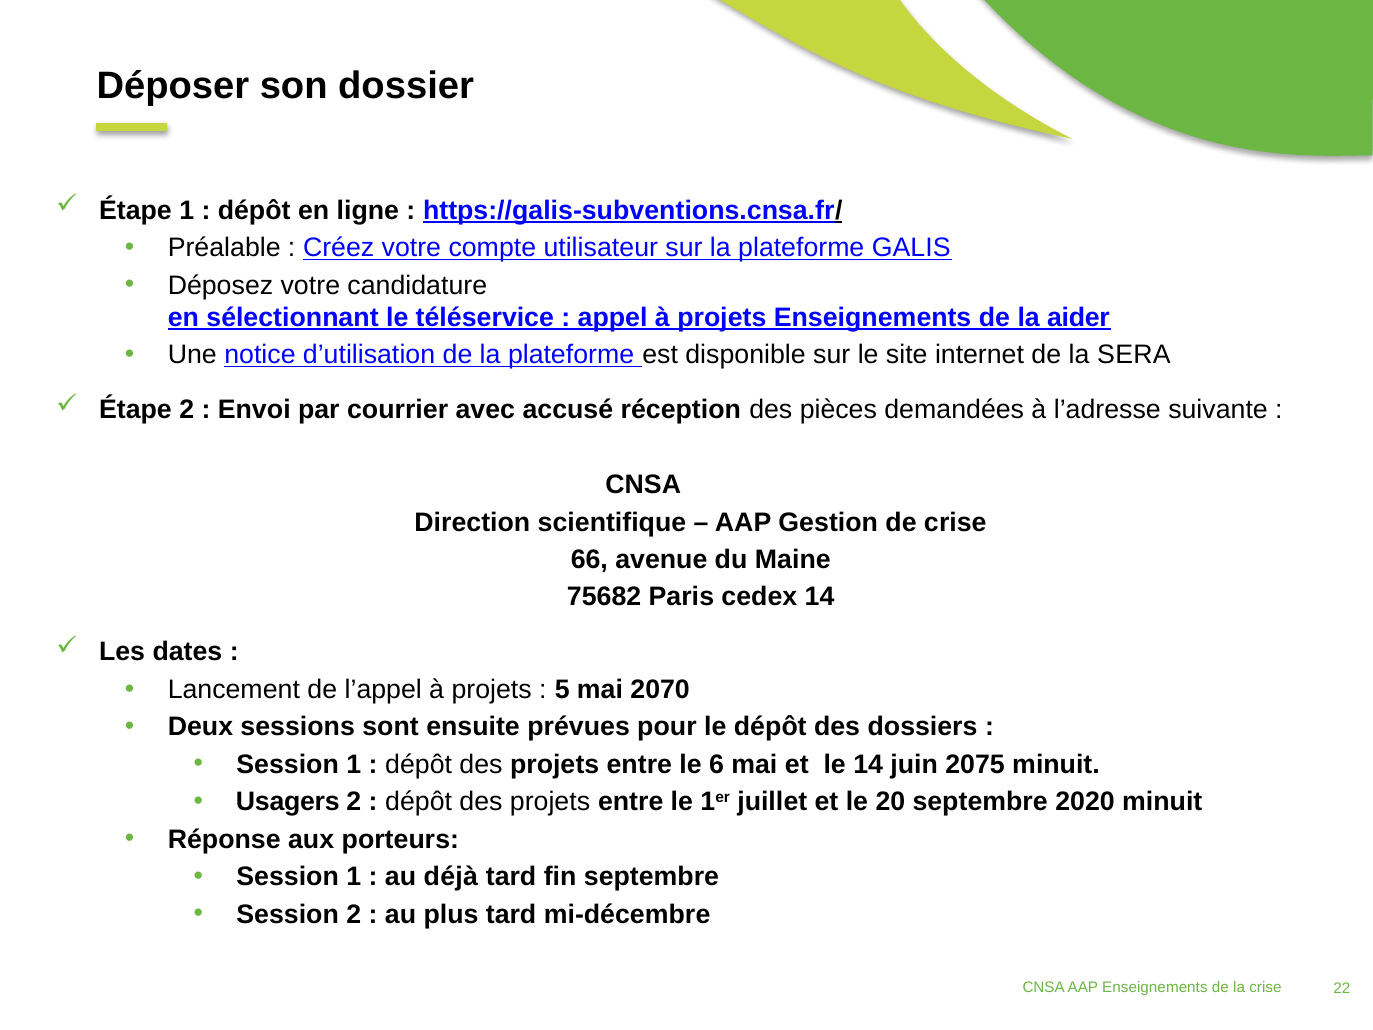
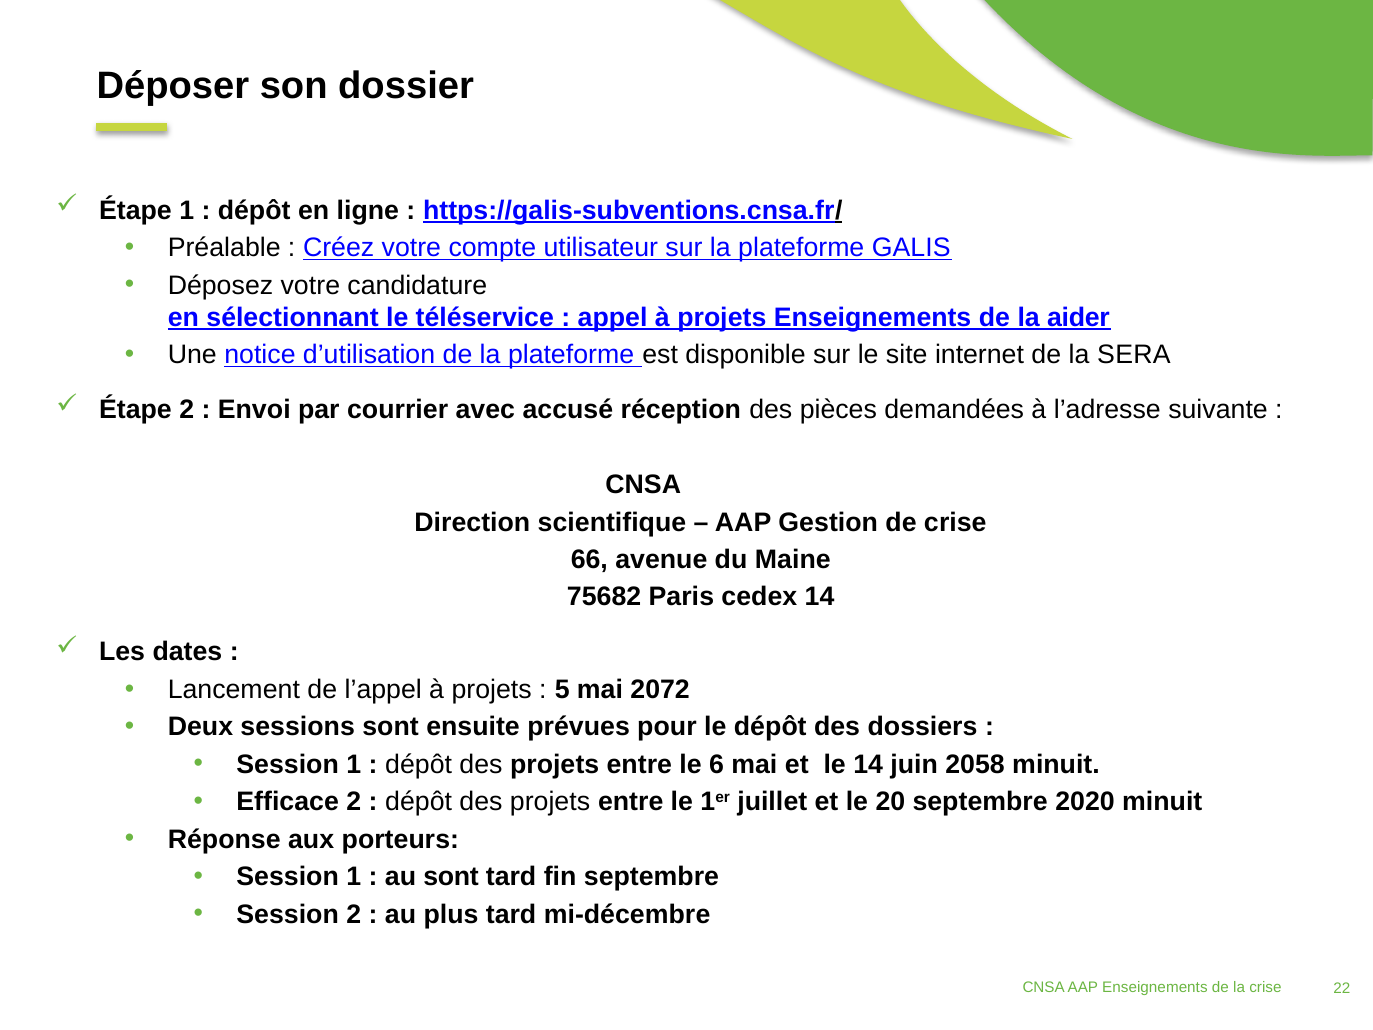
2070: 2070 -> 2072 (660, 689)
2075: 2075 -> 2058 (975, 764)
Usagers: Usagers -> Efficace (288, 802)
au déjà: déjà -> sont (451, 877)
